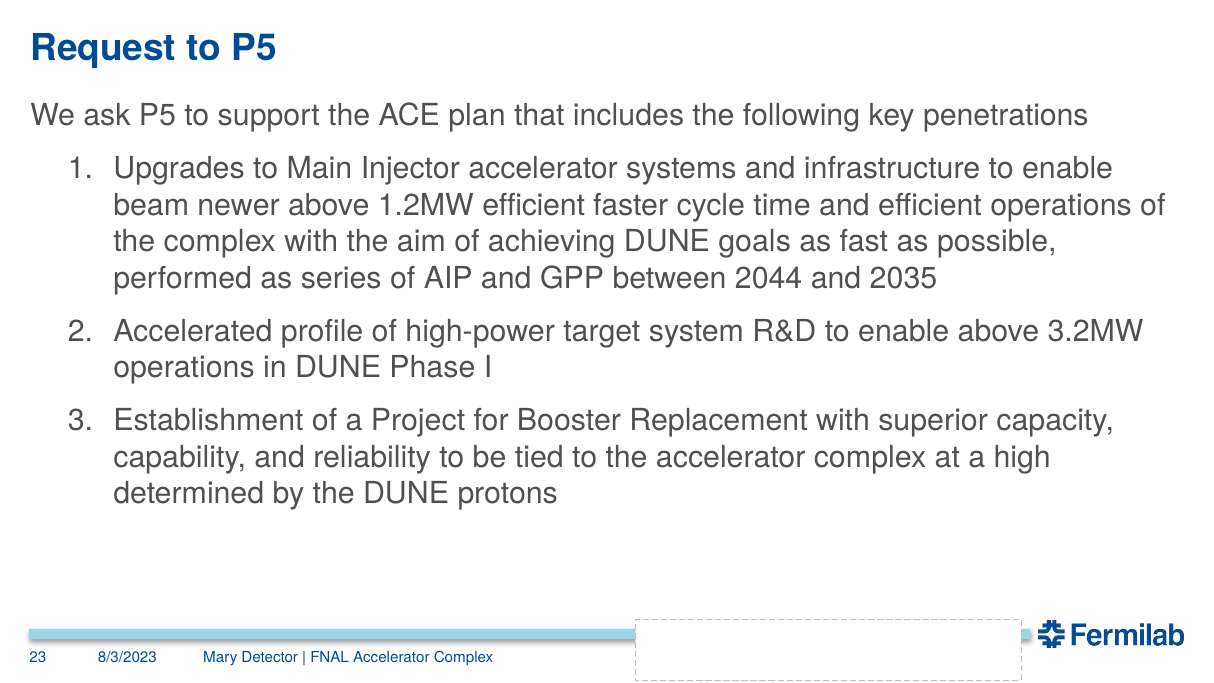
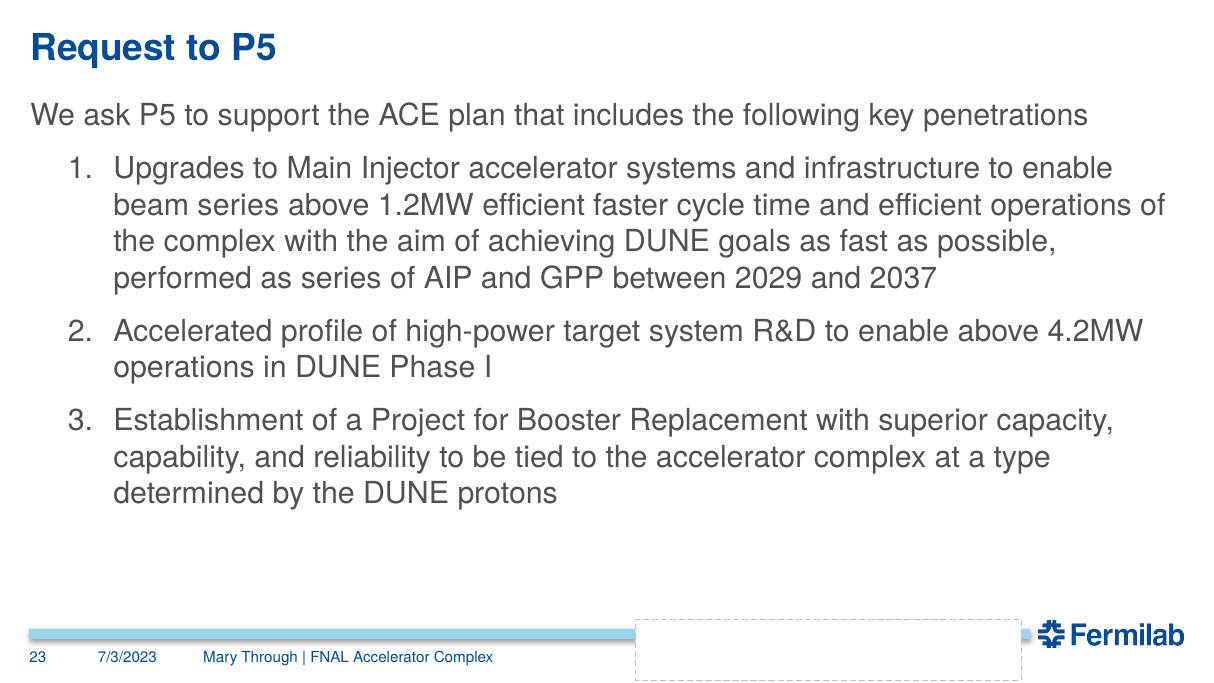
beam newer: newer -> series (238, 205)
2044: 2044 -> 2029 (769, 278)
2035: 2035 -> 2037 (904, 278)
3.2MW: 3.2MW -> 4.2MW (1096, 331)
high: high -> type (1022, 457)
8/3/2023: 8/3/2023 -> 7/3/2023 (127, 658)
Detector: Detector -> Through (270, 658)
